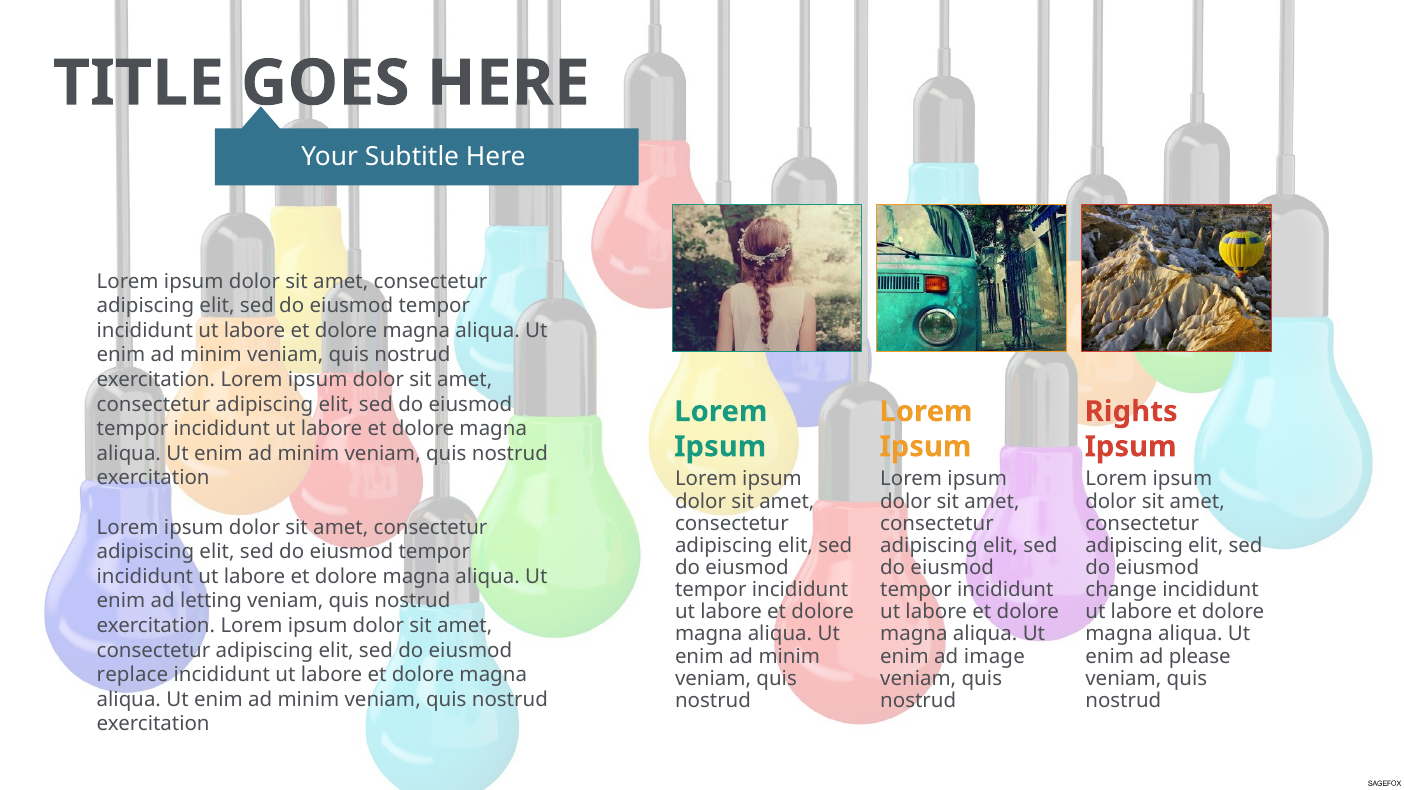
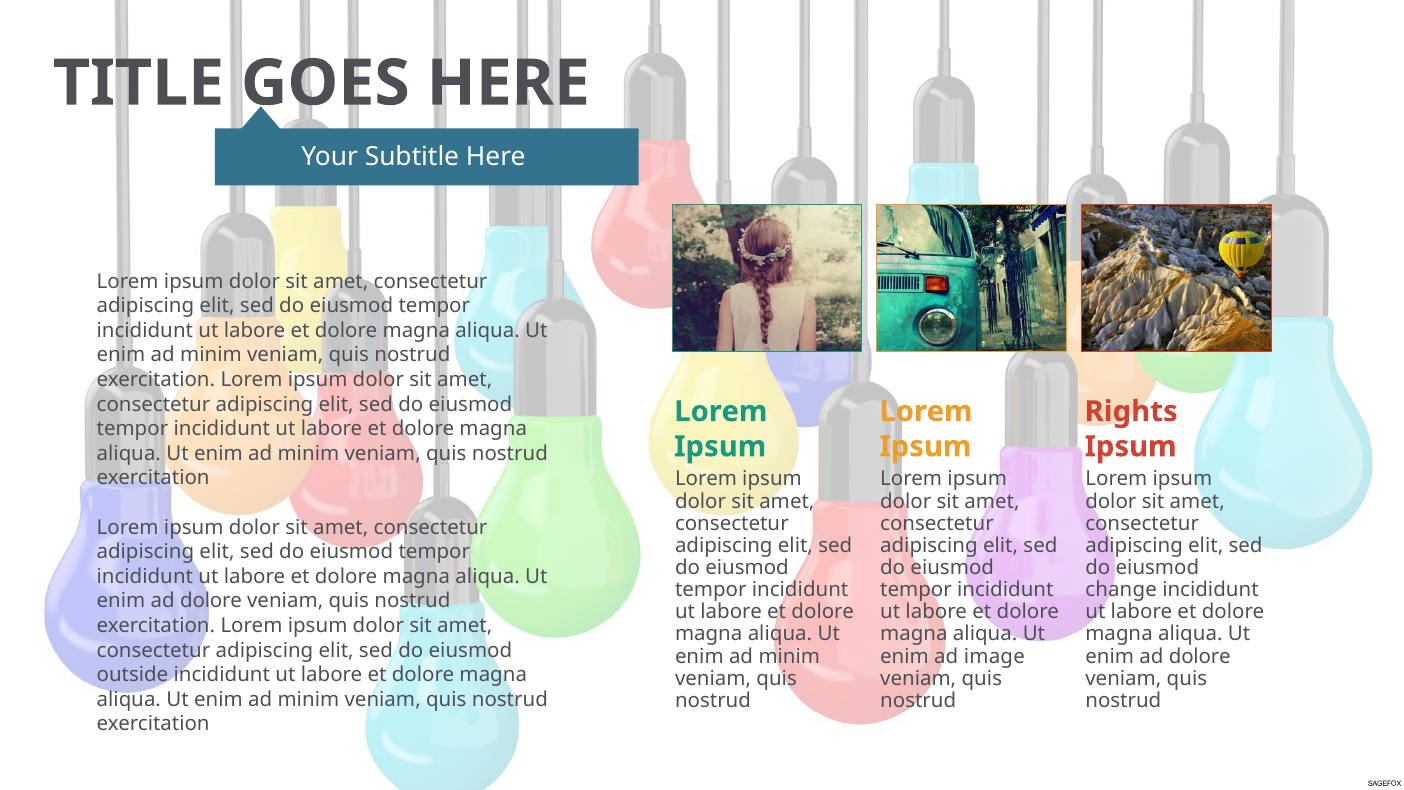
letting: letting -> dolore (211, 601)
please: please -> dolore (1200, 656)
replace: replace -> outside (132, 675)
